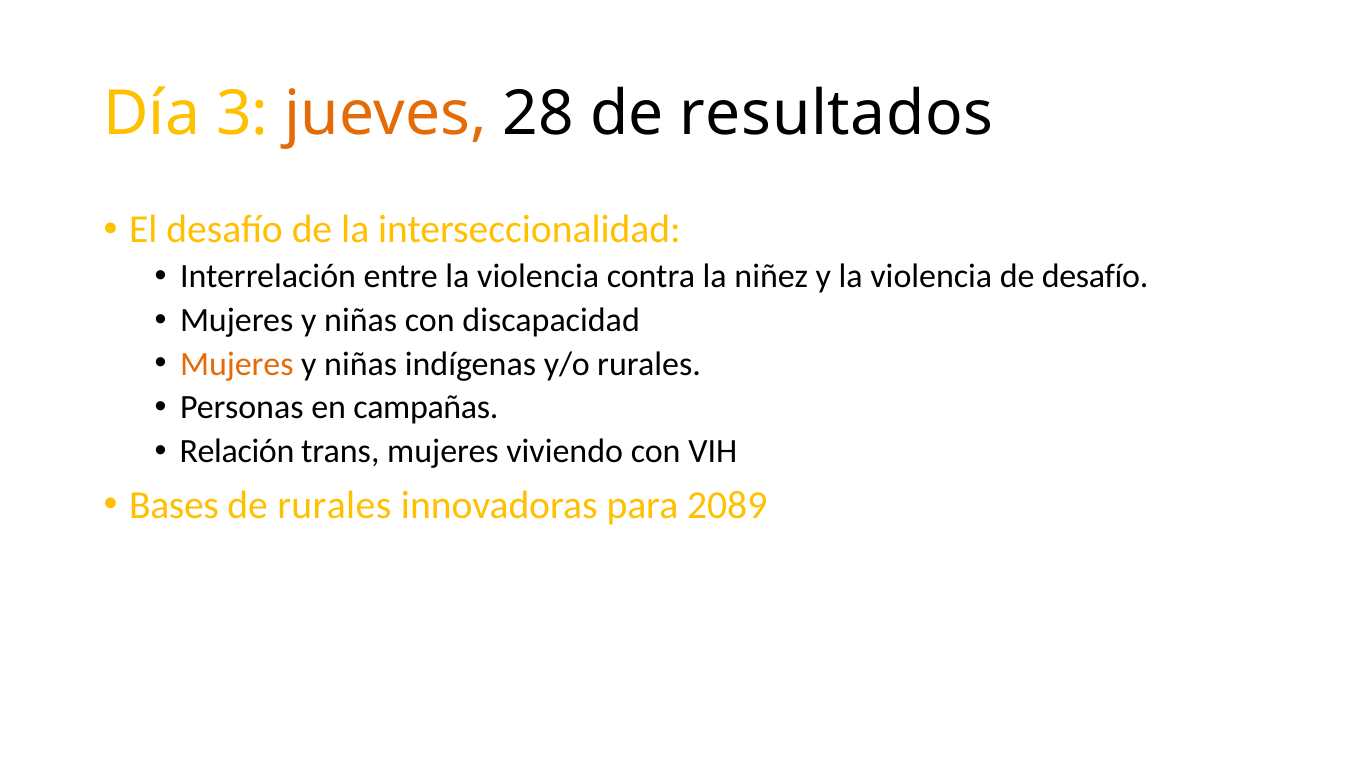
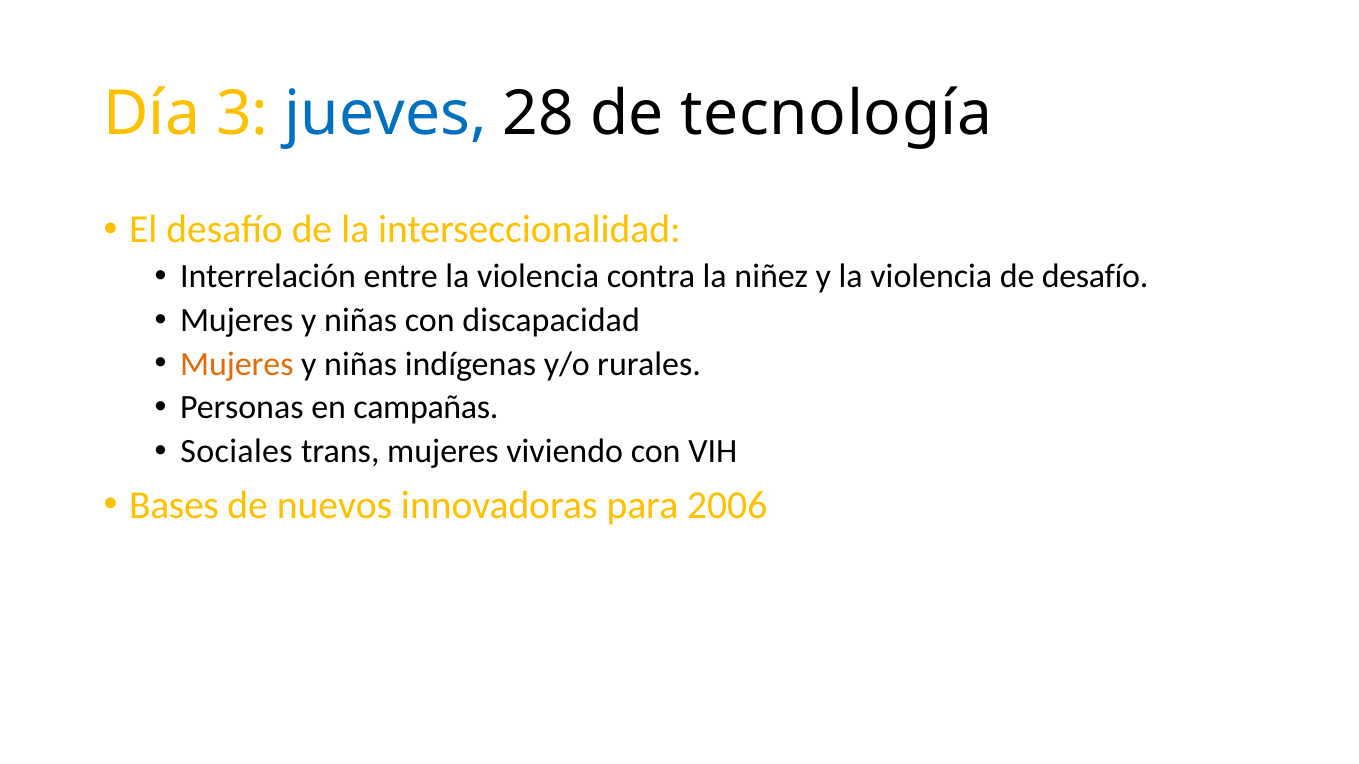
jueves colour: orange -> blue (386, 114)
resultados: resultados -> tecnología (836, 114)
Relación: Relación -> Sociales (237, 452)
de rurales: rurales -> nuevos (335, 505)
2089: 2089 -> 2006 (727, 505)
